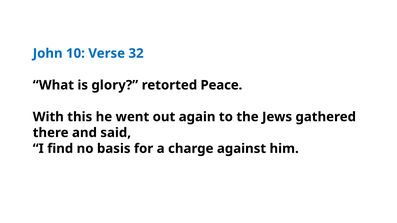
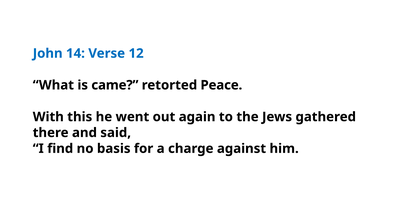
10: 10 -> 14 (75, 53)
32: 32 -> 12 (136, 53)
glory: glory -> came (115, 85)
